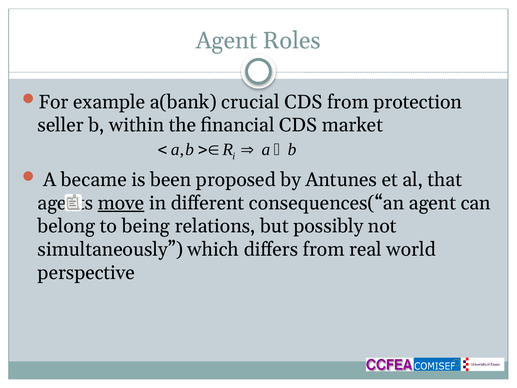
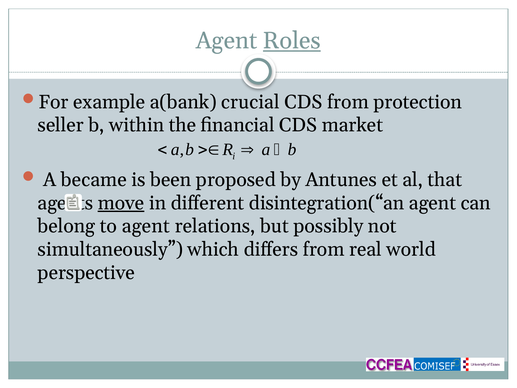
Roles underline: none -> present (292, 41)
consequences(“an: consequences(“an -> disintegration(“an (327, 203)
to being: being -> agent (146, 226)
